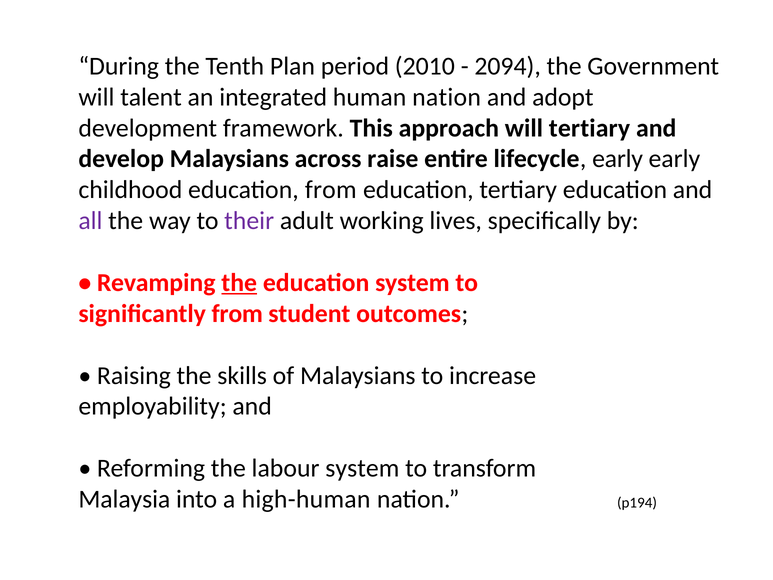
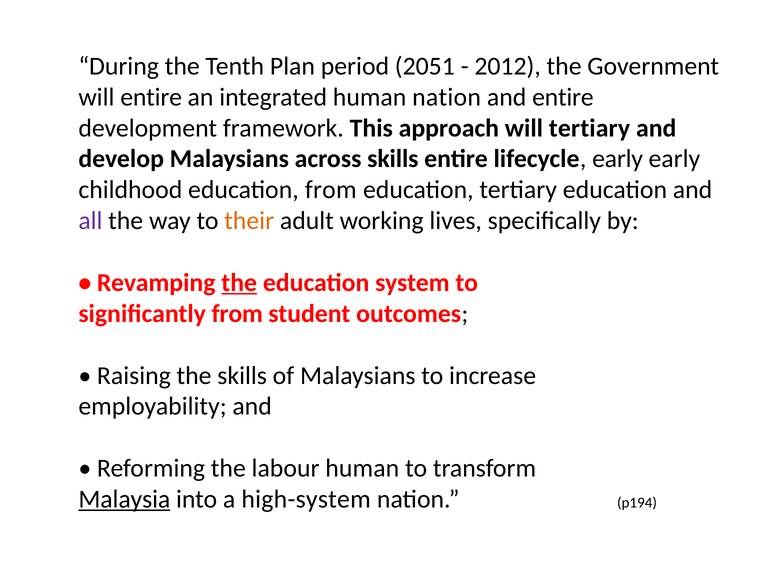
2010: 2010 -> 2051 (425, 66)
2094: 2094 -> 2012 (508, 66)
will talent: talent -> entire (151, 97)
and adopt: adopt -> entire (563, 97)
across raise: raise -> skills (393, 159)
their colour: purple -> orange (249, 221)
labour system: system -> human (362, 468)
Malaysia underline: none -> present (124, 499)
high-human: high-human -> high-system (306, 499)
